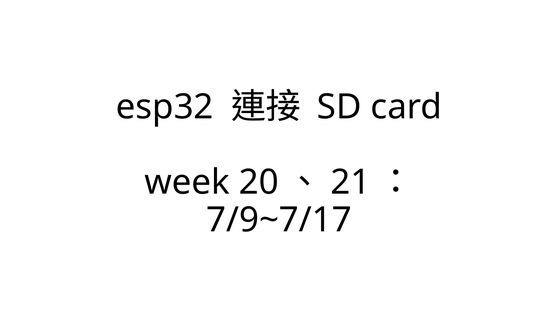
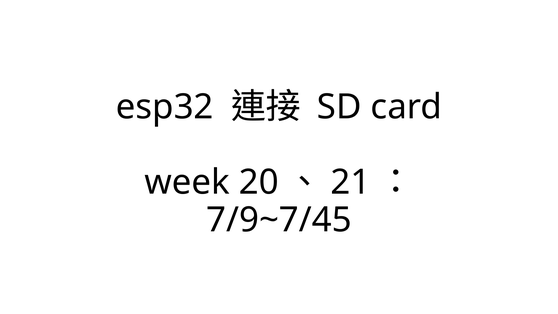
7/9~7/17: 7/9~7/17 -> 7/9~7/45 (279, 220)
